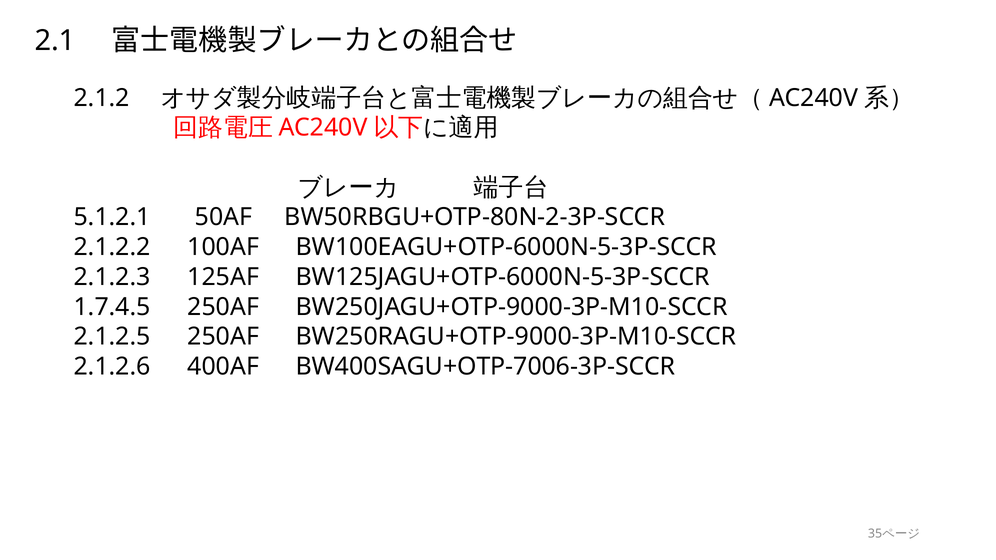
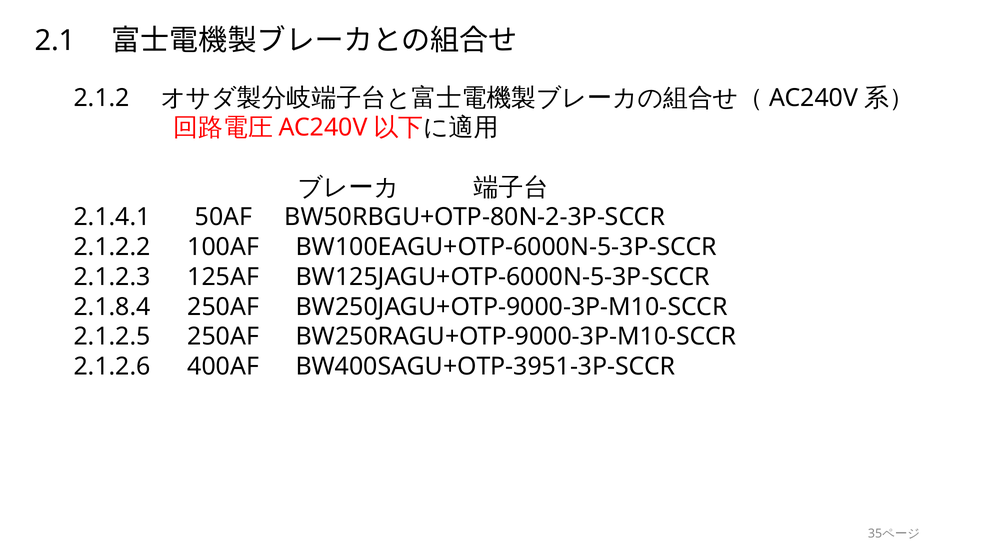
5.1.2.1: 5.1.2.1 -> 2.1.4.1 (112, 217)
1.7.4.5: 1.7.4.5 -> 2.1.8.4 (112, 307)
BW400SAGU+OTP-7006-3P-SCCR: BW400SAGU+OTP-7006-3P-SCCR -> BW400SAGU+OTP-3951-3P-SCCR (486, 367)
